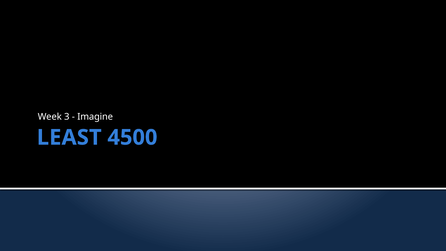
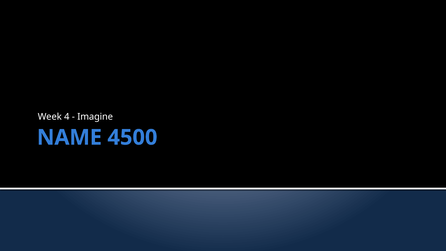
3: 3 -> 4 (67, 117)
LEAST: LEAST -> NAME (69, 137)
